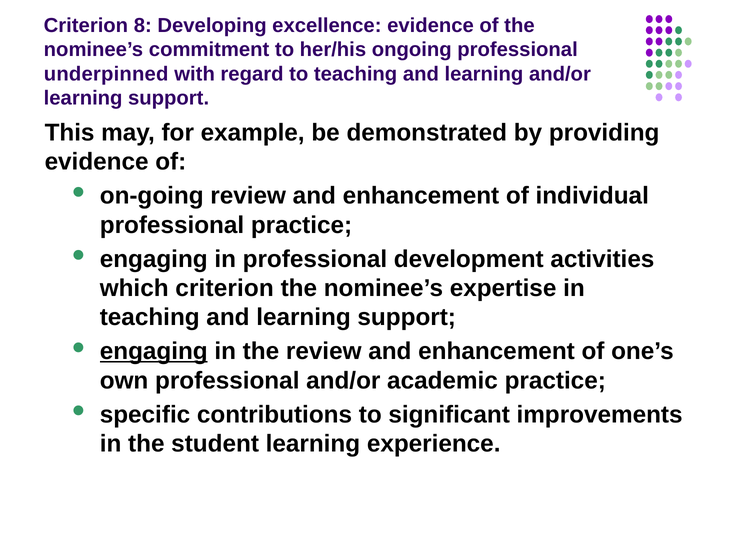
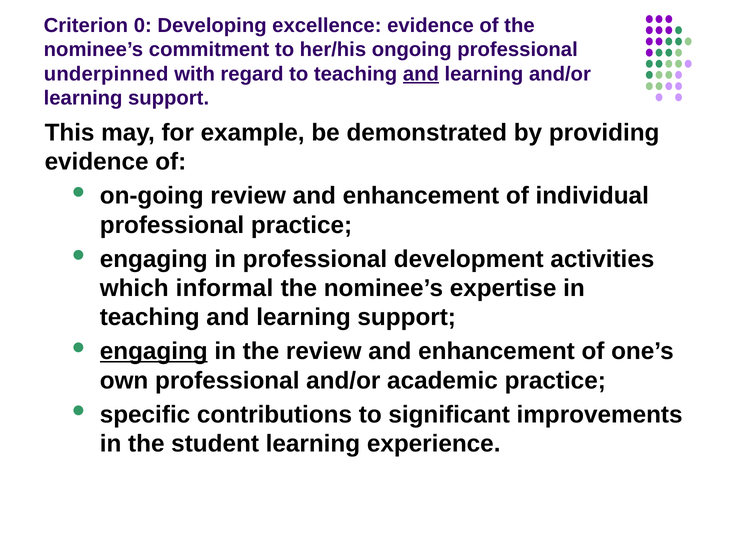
8: 8 -> 0 (143, 25)
and underline: none -> present (421, 74)
which criterion: criterion -> informal (224, 288)
